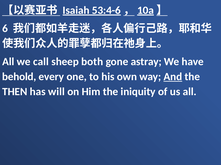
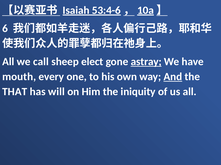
both: both -> elect (92, 62)
astray underline: none -> present (146, 62)
behold: behold -> mouth (19, 77)
THEN: THEN -> THAT (15, 92)
